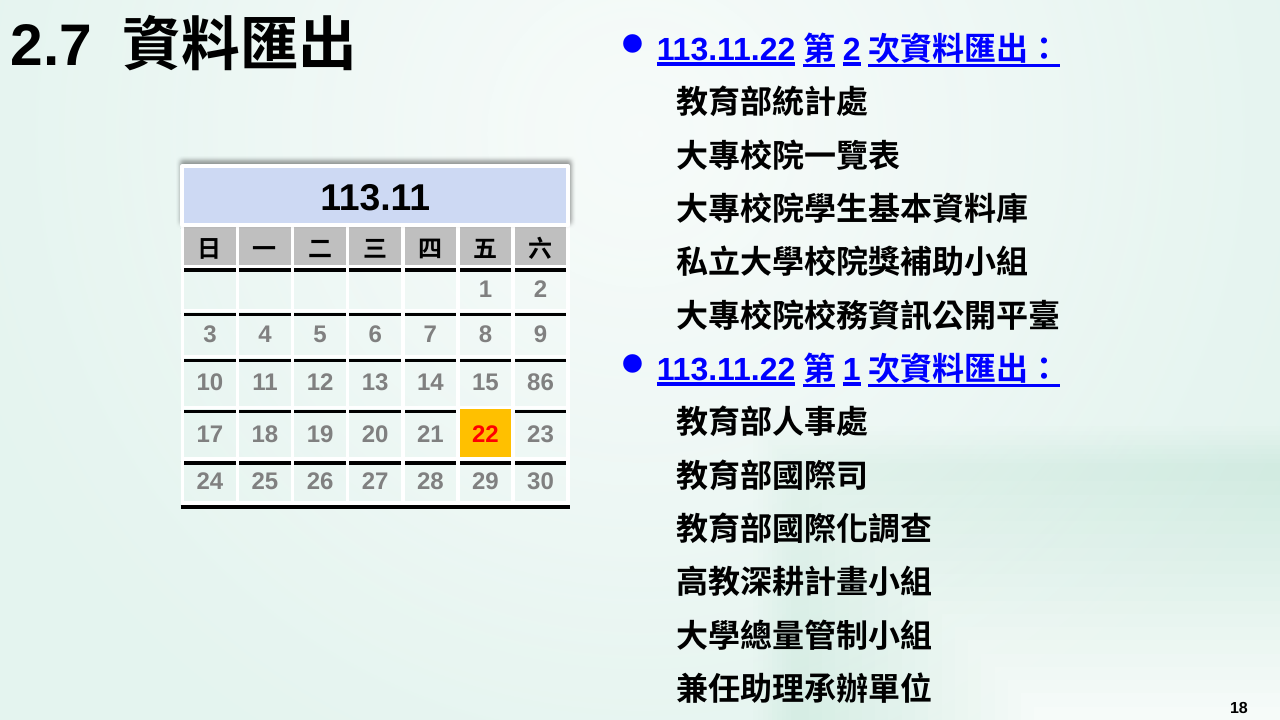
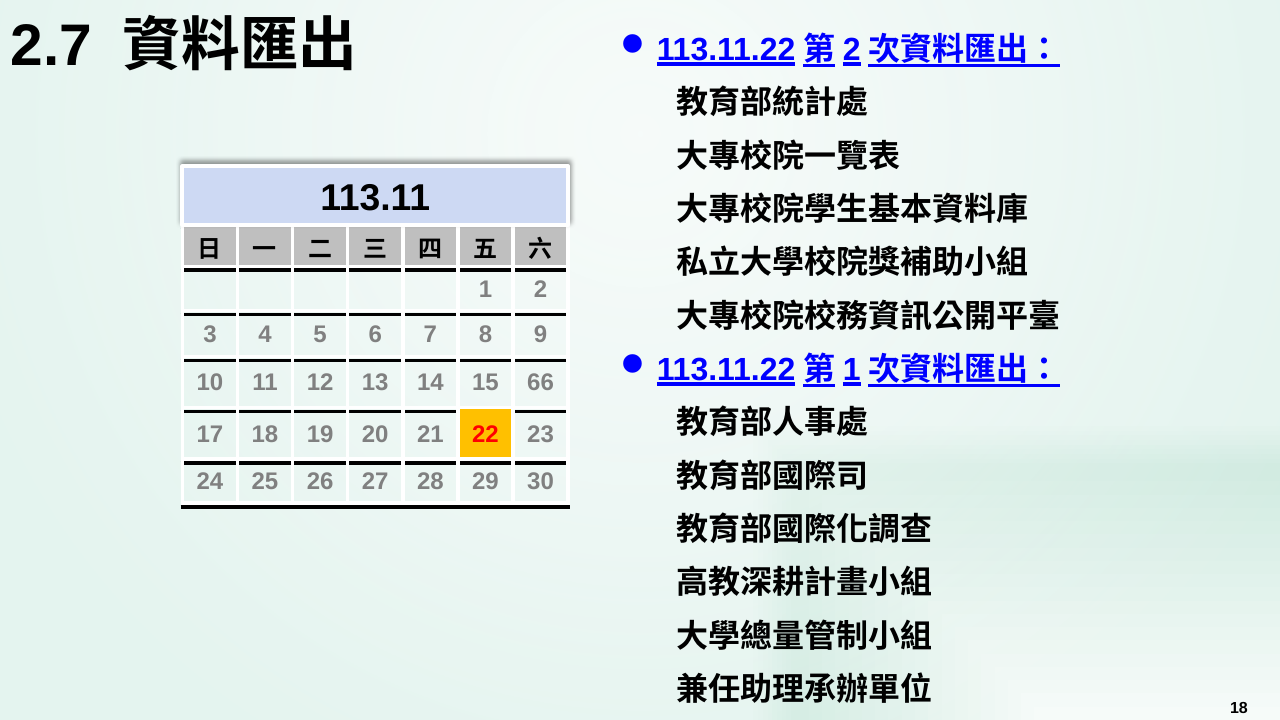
86: 86 -> 66 (541, 383)
